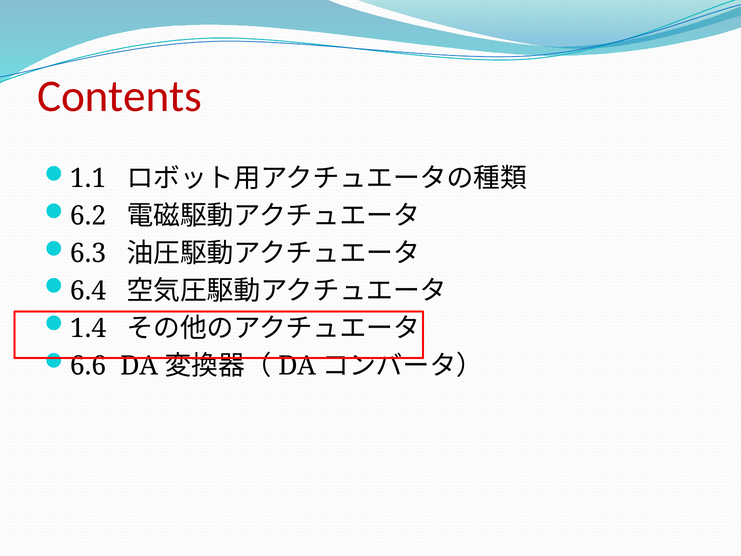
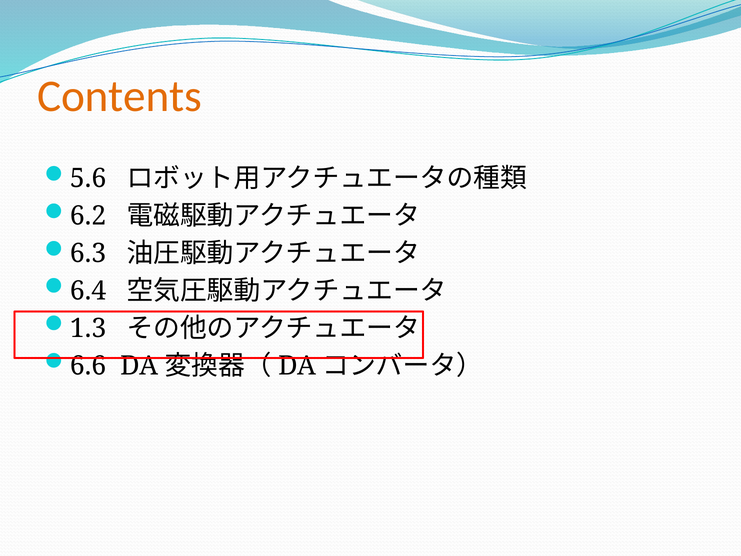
Contents colour: red -> orange (120, 96)
1.1: 1.1 -> 5.6 (88, 178)
1.4: 1.4 -> 1.3 (88, 328)
